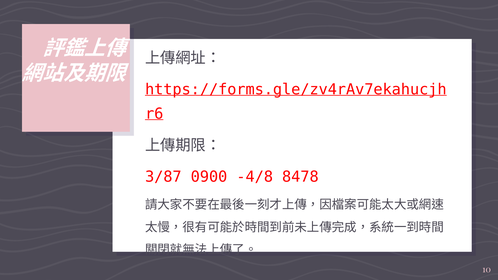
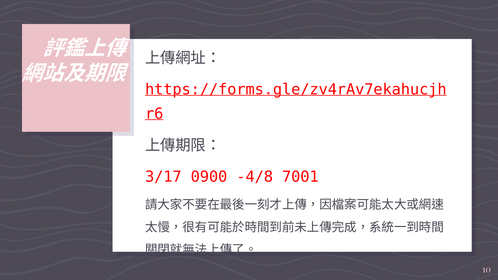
3/87: 3/87 -> 3/17 (163, 177)
8478: 8478 -> 7001 (300, 177)
